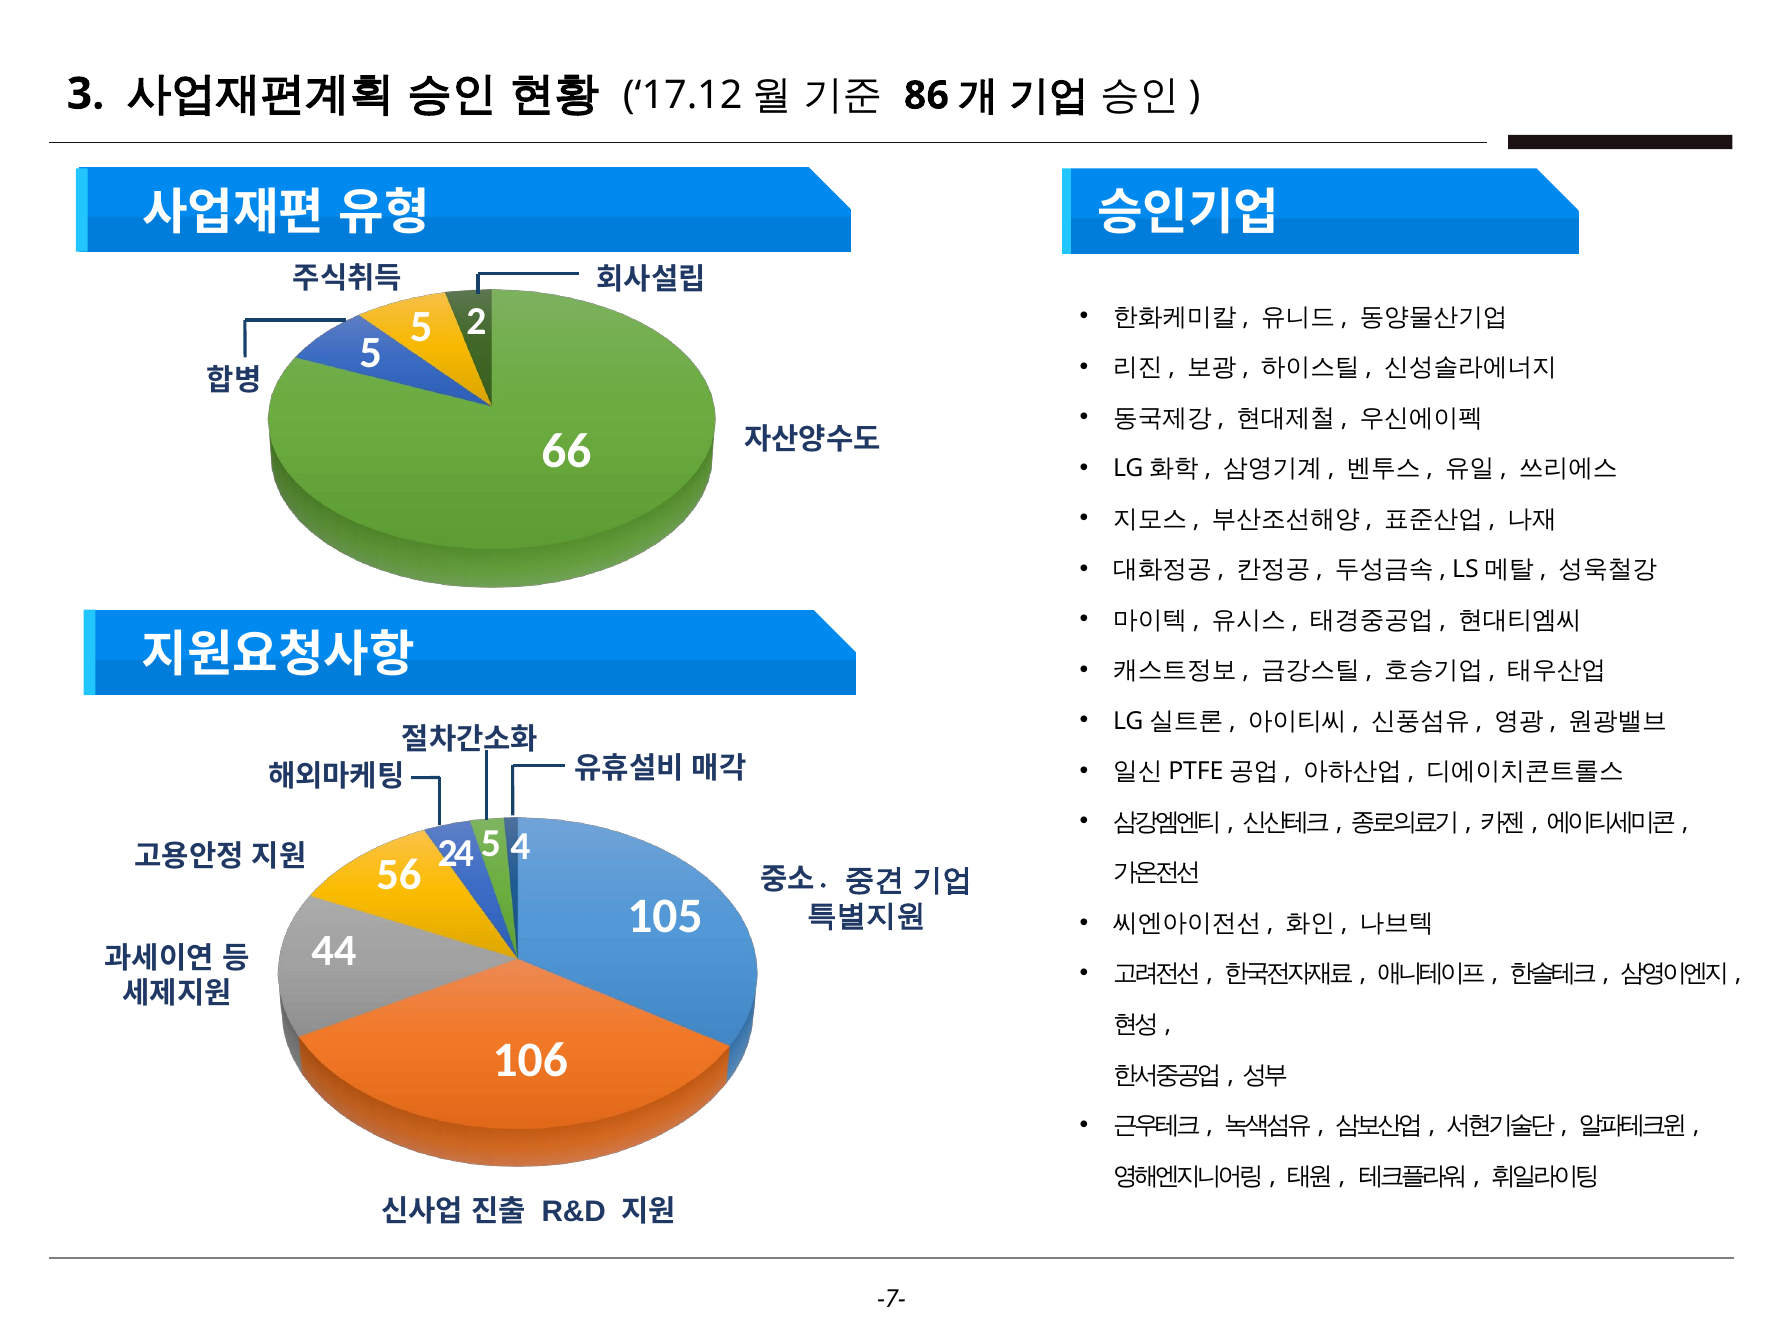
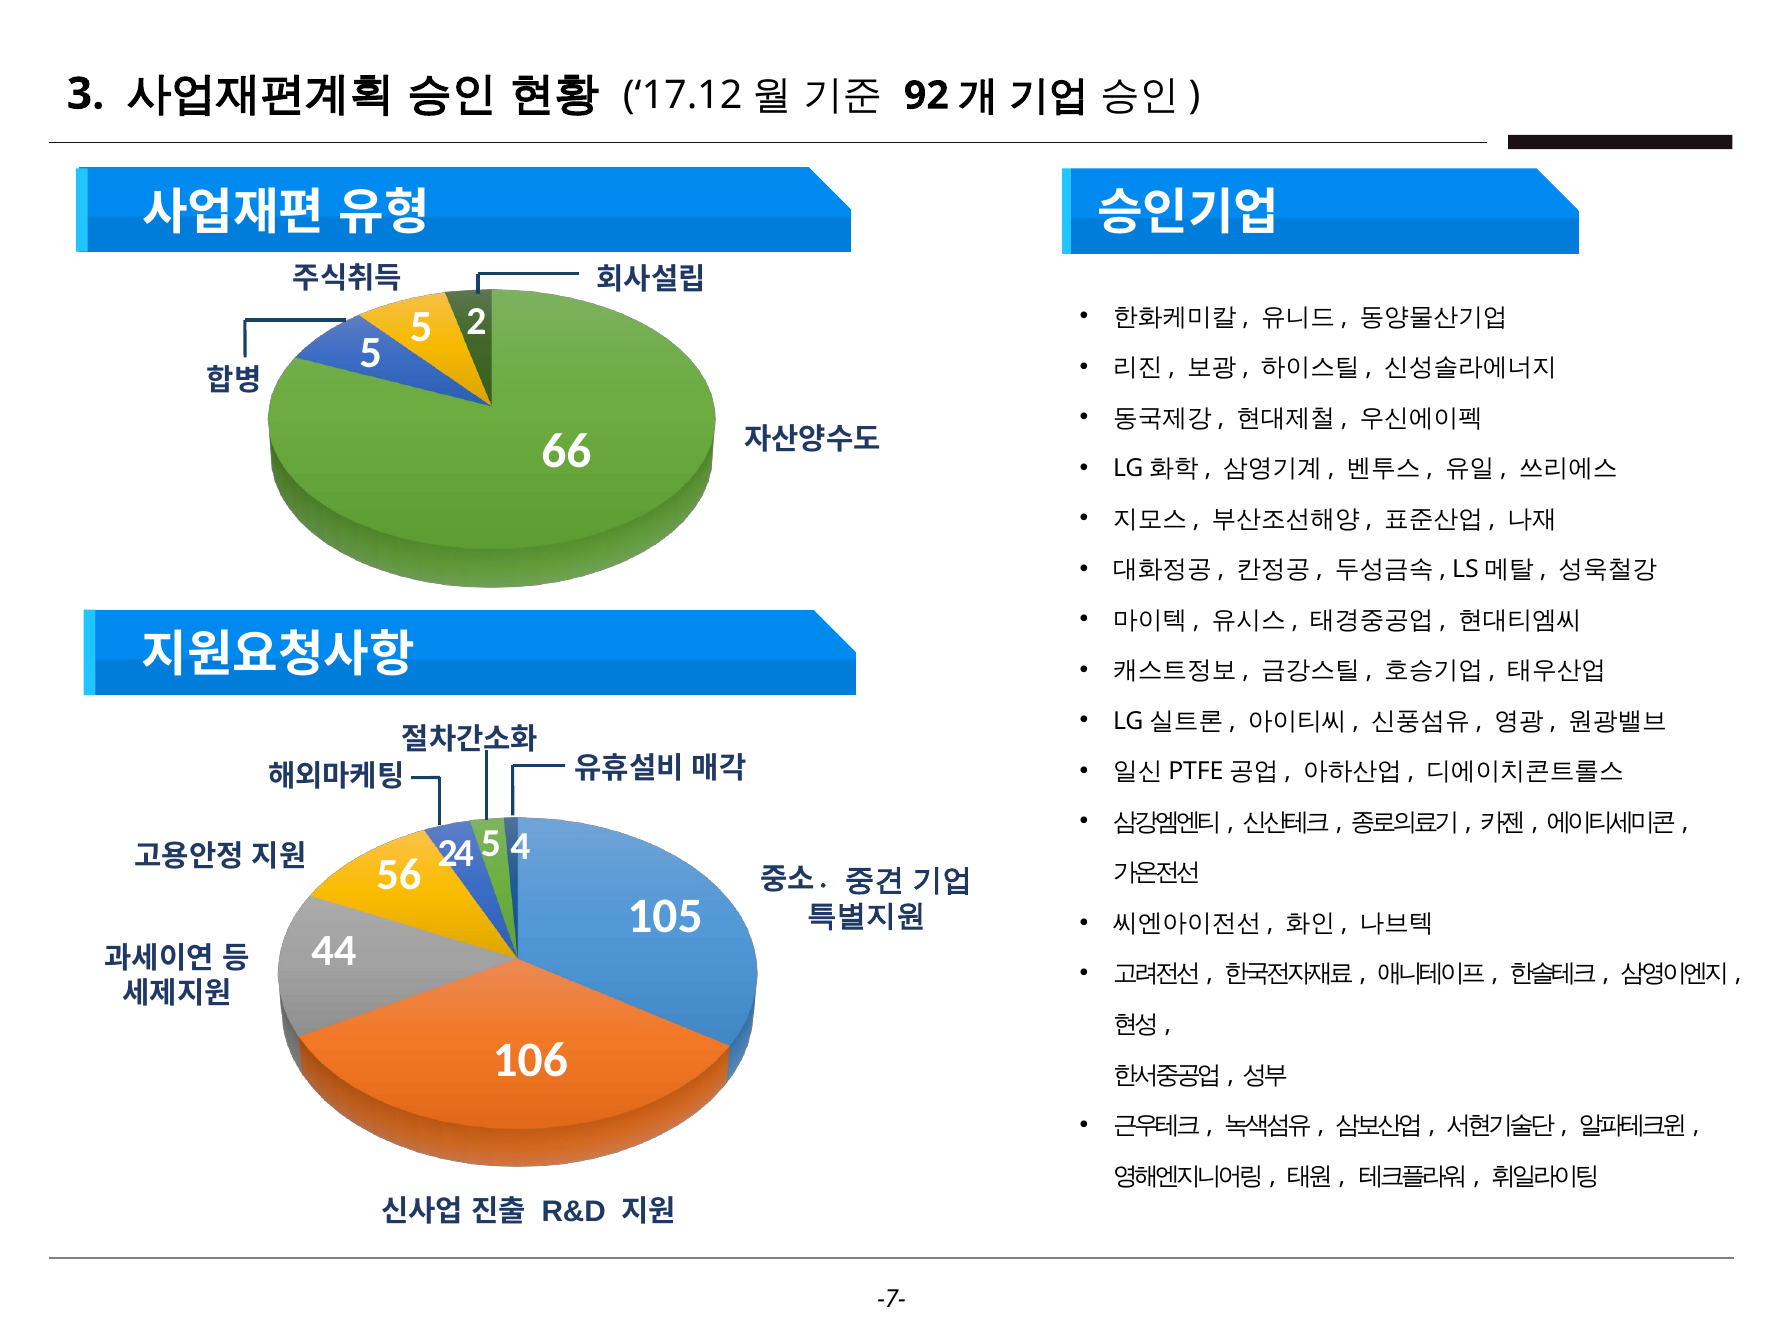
86: 86 -> 92 (926, 96)
